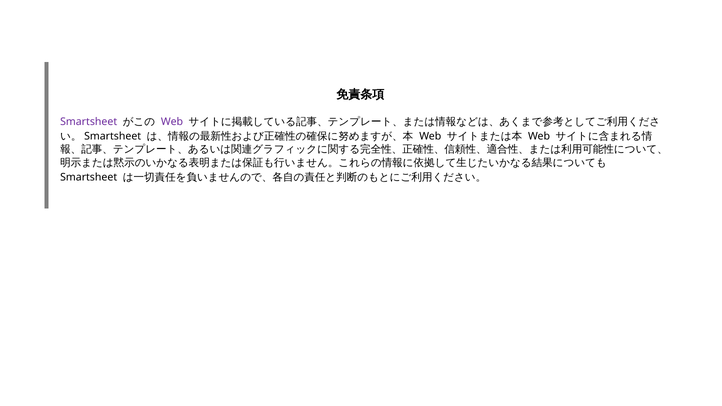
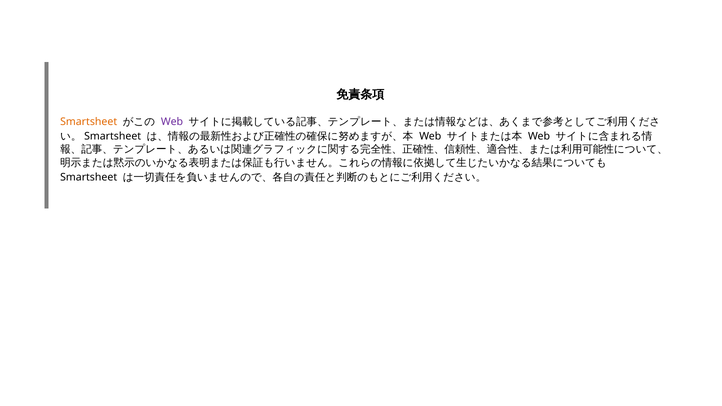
Smartsheet colour: purple -> orange (89, 122)
